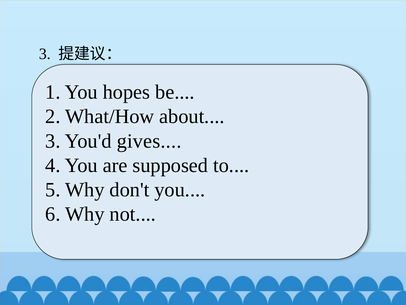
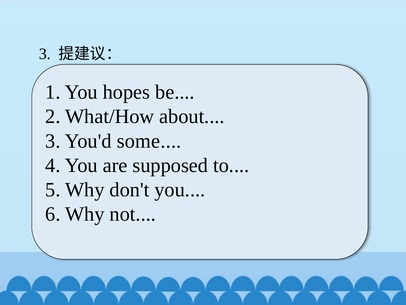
gives: gives -> some (149, 141)
